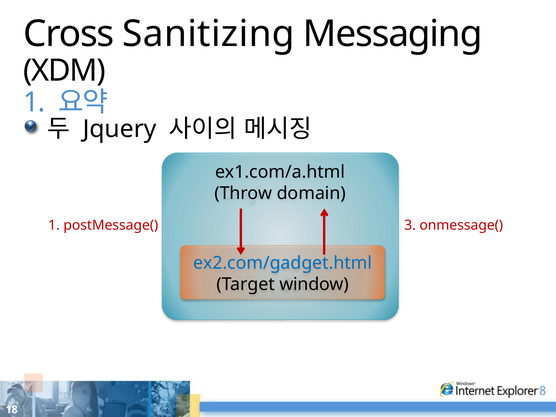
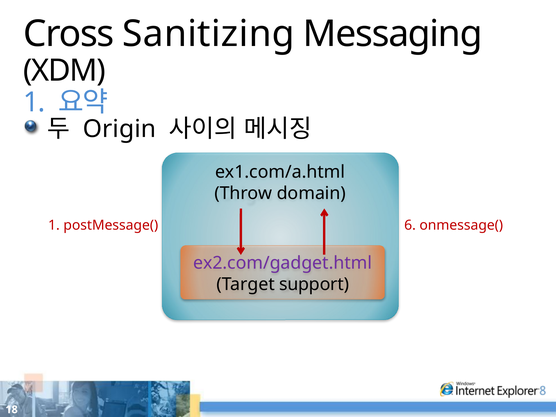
Jquery: Jquery -> Origin (120, 129)
3: 3 -> 6 (410, 225)
ex2.com/gadget.html colour: blue -> purple (282, 263)
window: window -> support (314, 284)
